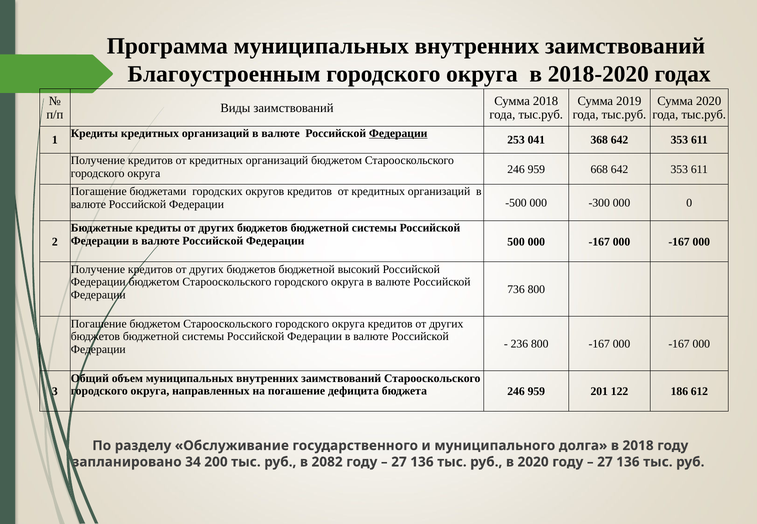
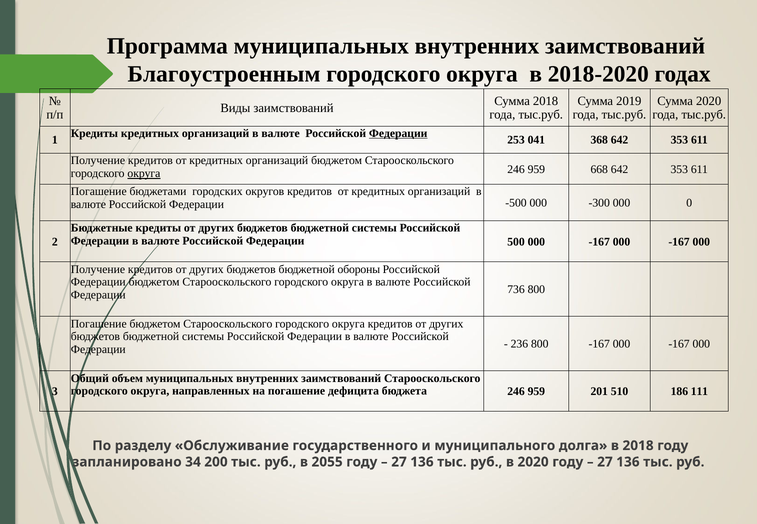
округа underline: none -> present (144, 173)
высокий: высокий -> обороны (359, 269)
122: 122 -> 510 (620, 392)
612: 612 -> 111 (699, 392)
2082: 2082 -> 2055 (327, 462)
